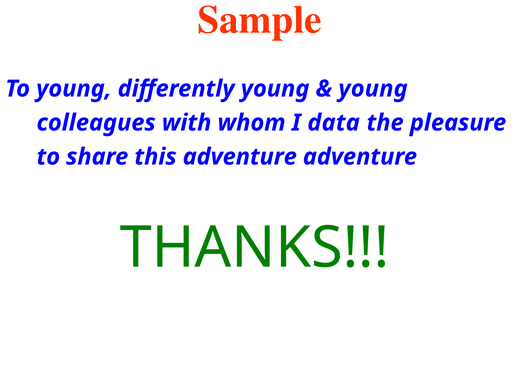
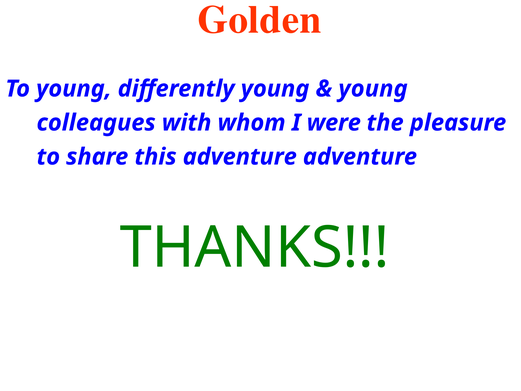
Sample: Sample -> Golden (259, 20)
data: data -> were (334, 123)
